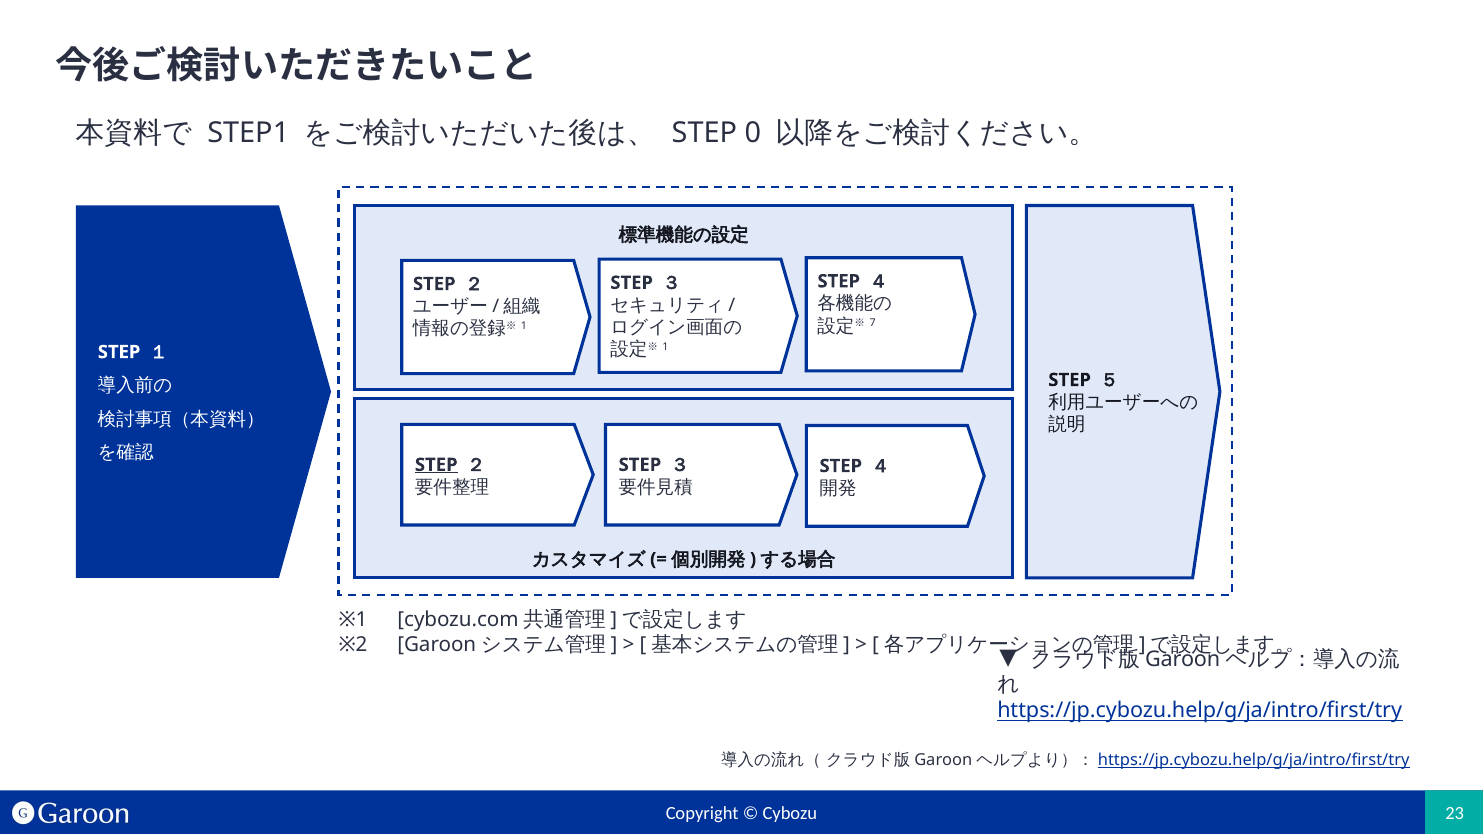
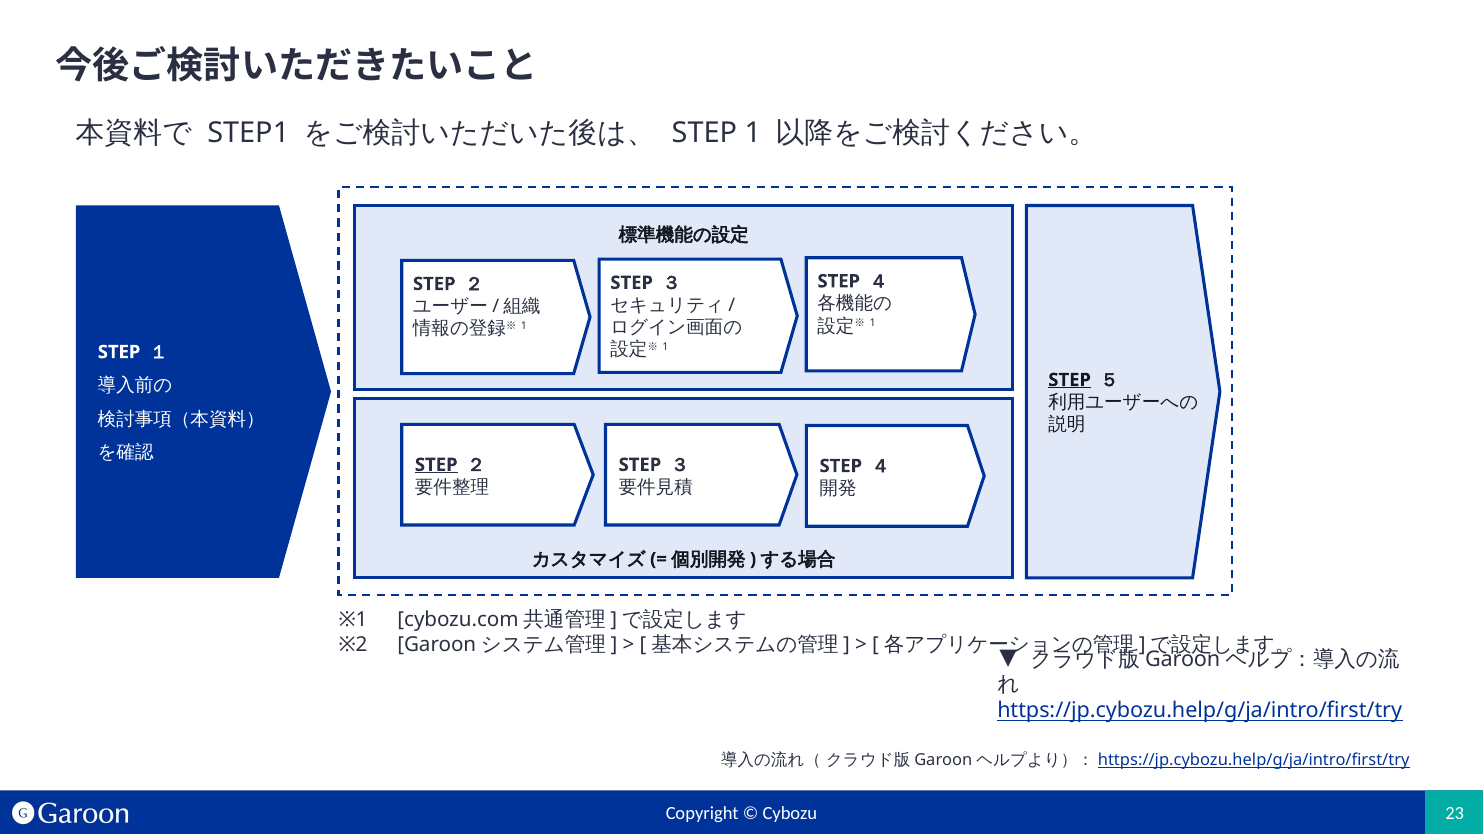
STEP 0: 0 -> 1 (753, 133)
7: 7 -> 1 (873, 323)
STEP underline: none -> present (1070, 380)
